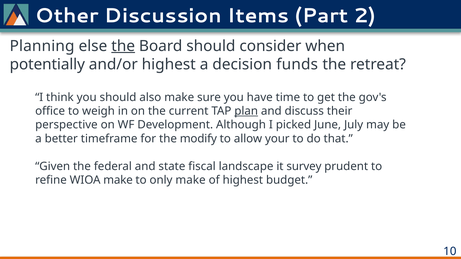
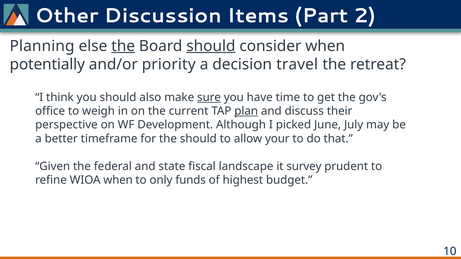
should underline: none -> present (211, 46)
and/or highest: highest -> priority (169, 64)
funds: funds -> travel (297, 64)
sure underline: none -> present (209, 97)
the modify: modify -> should (198, 139)
WIOA make: make -> when (118, 180)
only make: make -> funds (191, 180)
